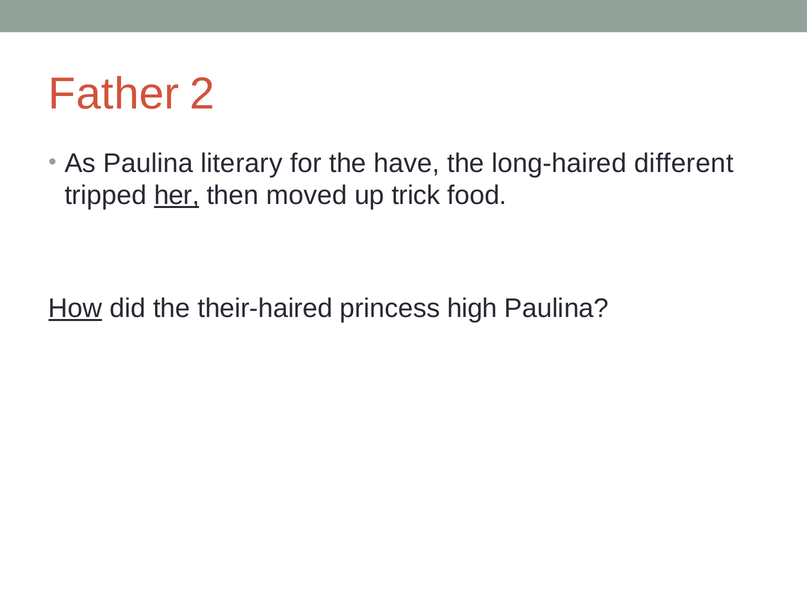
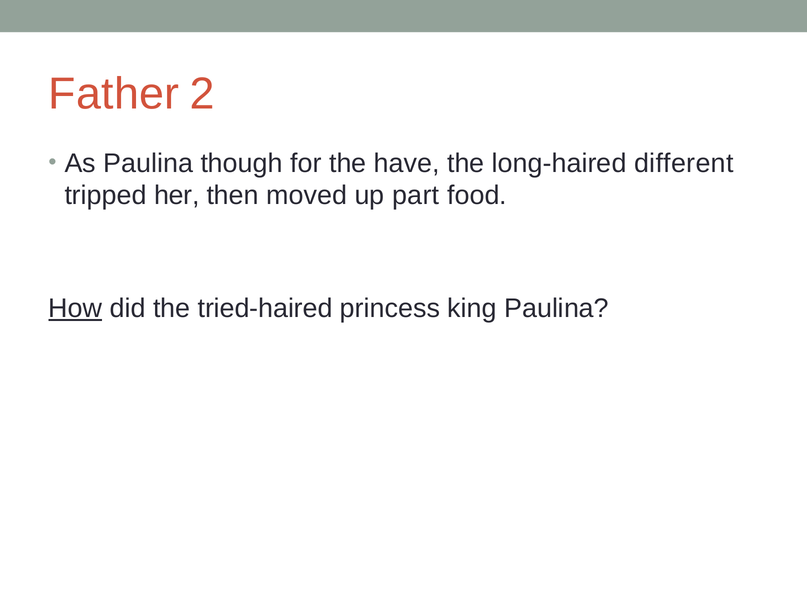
literary: literary -> though (242, 163)
her underline: present -> none (177, 196)
trick: trick -> part (416, 196)
their-haired: their-haired -> tried-haired (265, 309)
high: high -> king (472, 309)
